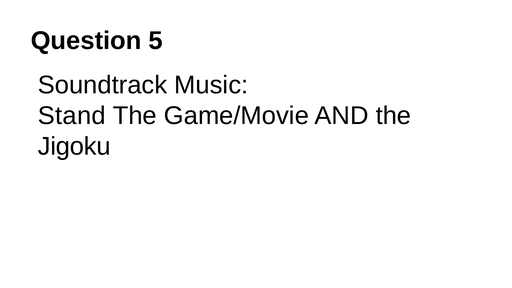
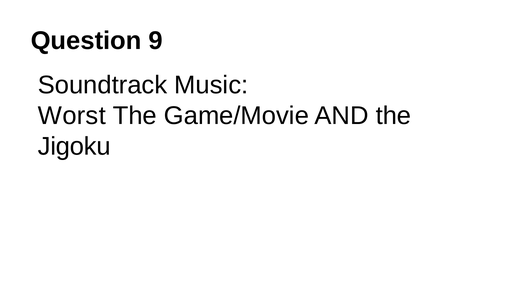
5: 5 -> 9 (156, 41)
Stand: Stand -> Worst (72, 116)
